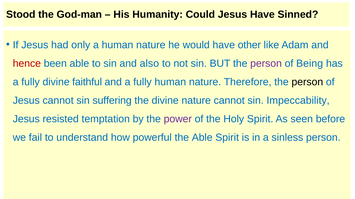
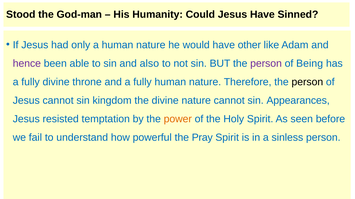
hence colour: red -> purple (27, 64)
faithful: faithful -> throne (87, 82)
suffering: suffering -> kingdom (112, 101)
Impeccability: Impeccability -> Appearances (298, 101)
power colour: purple -> orange (178, 119)
the Able: Able -> Pray (202, 138)
